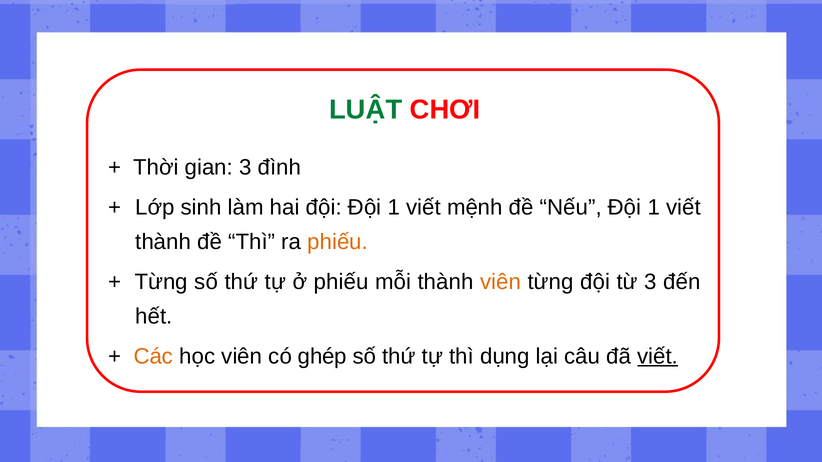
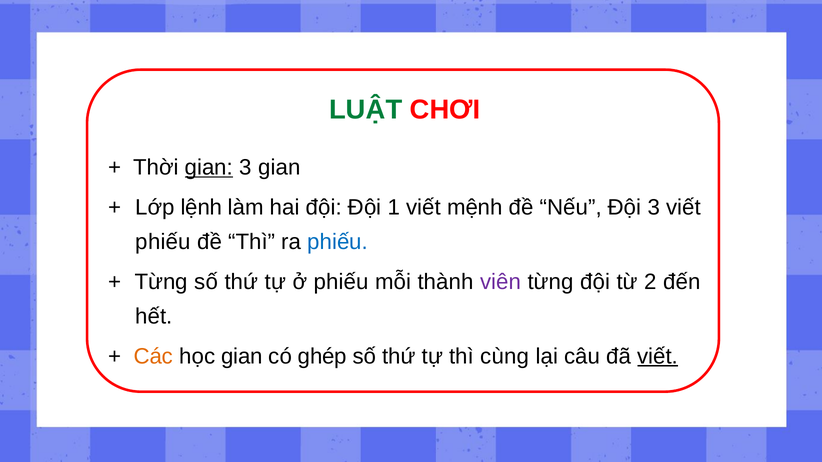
gian underline: none -> present (209, 168)
3 đình: đình -> gian (279, 168)
sinh: sinh -> lệnh (201, 207)
Nếu Đội 1: 1 -> 3 (654, 207)
thành: thành -> phiếu (163, 242)
phiếu colour: orange -> blue (338, 242)
viên colour: orange -> purple (501, 282)
từ 3: 3 -> 2 (651, 282)
học viên: viên -> gian (242, 357)
dụng: dụng -> cùng (505, 357)
